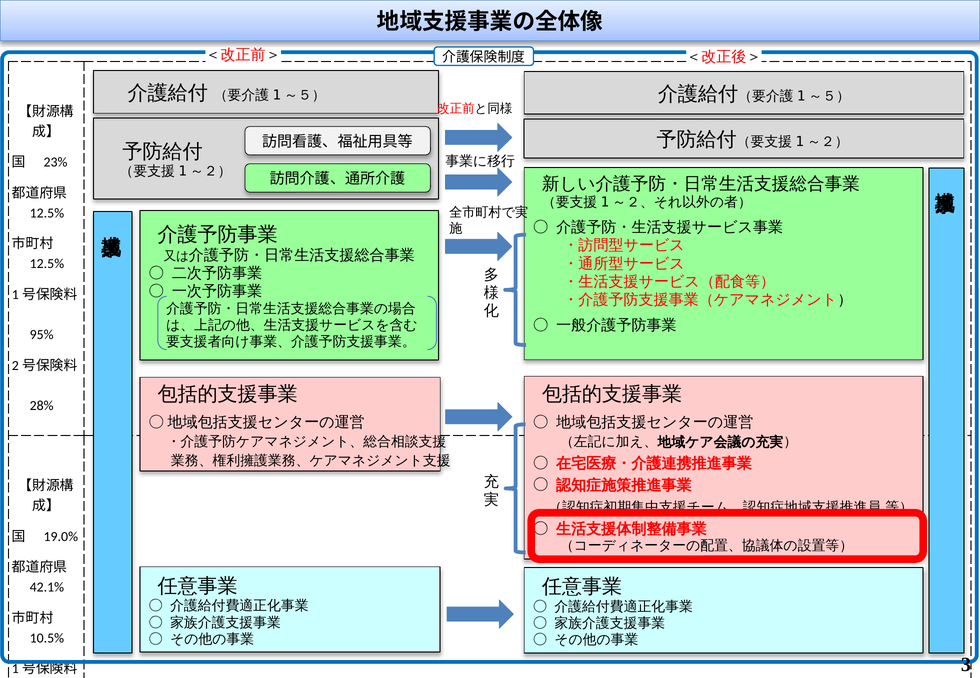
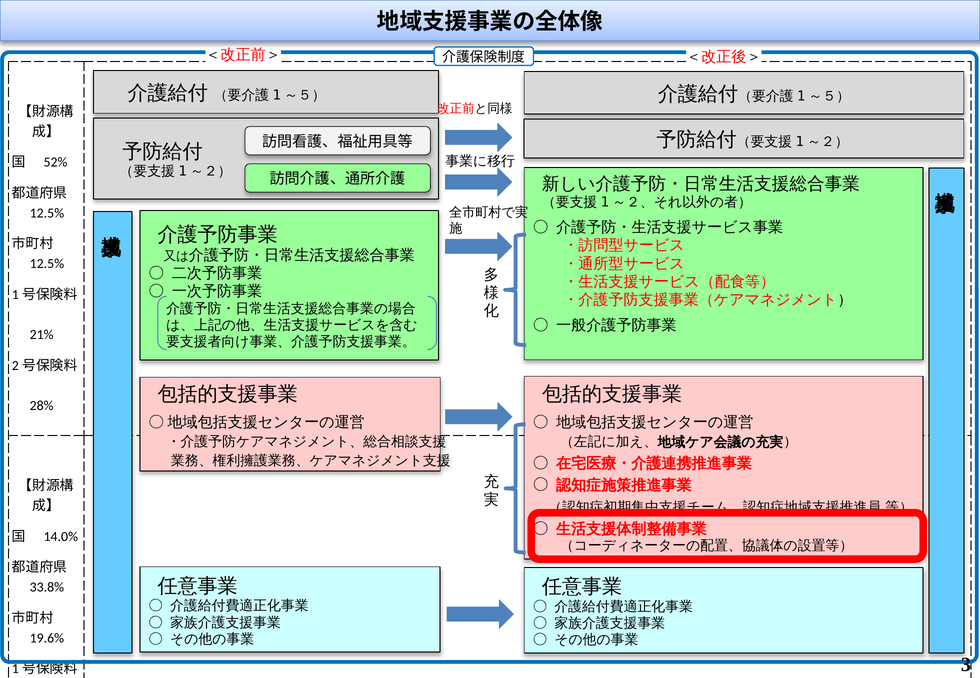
23%: 23% -> 52% (56, 162)
95%: 95% -> 21% (42, 335)
19.0%: 19.0% -> 14.0% (61, 537)
42.1%: 42.1% -> 33.8% (47, 588)
10.5%: 10.5% -> 19.6% (47, 639)
